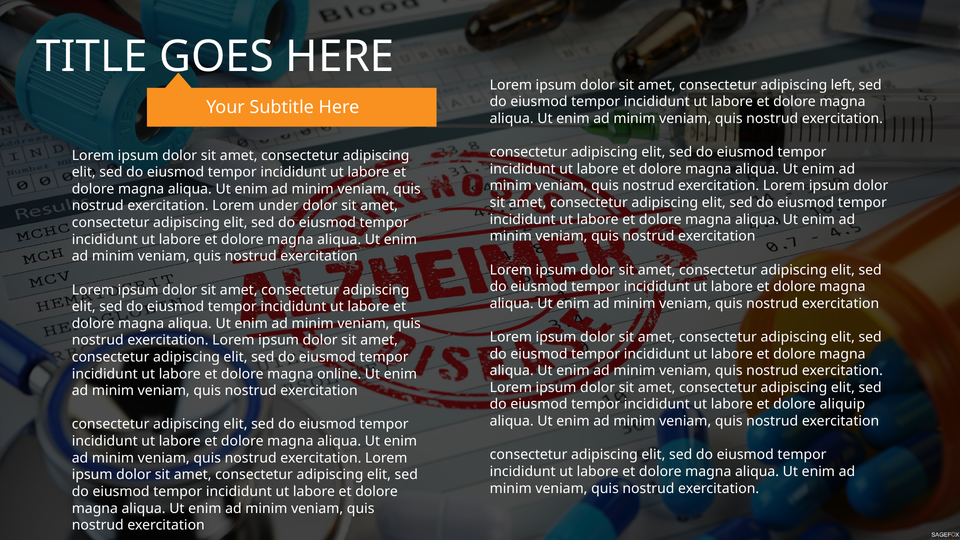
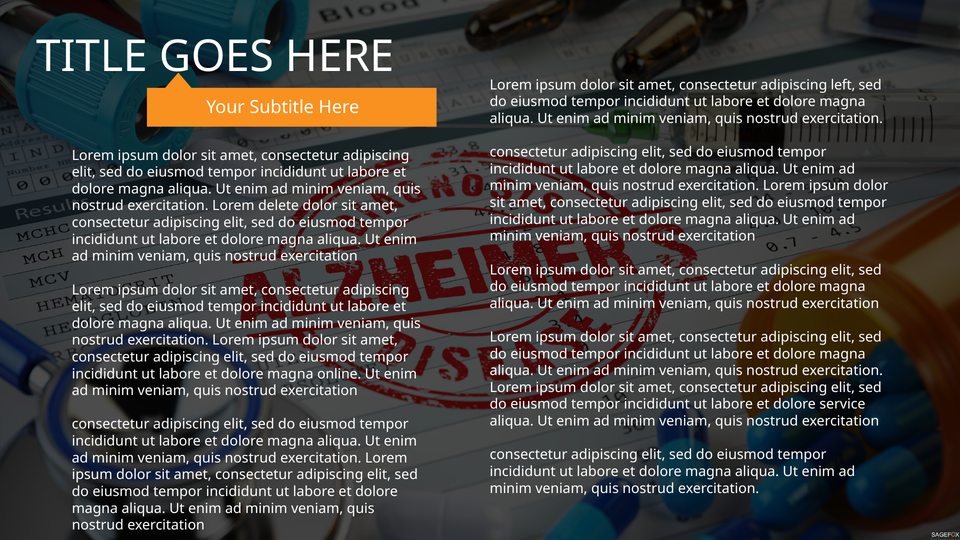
under: under -> delete (279, 206)
aliquip: aliquip -> service (842, 404)
